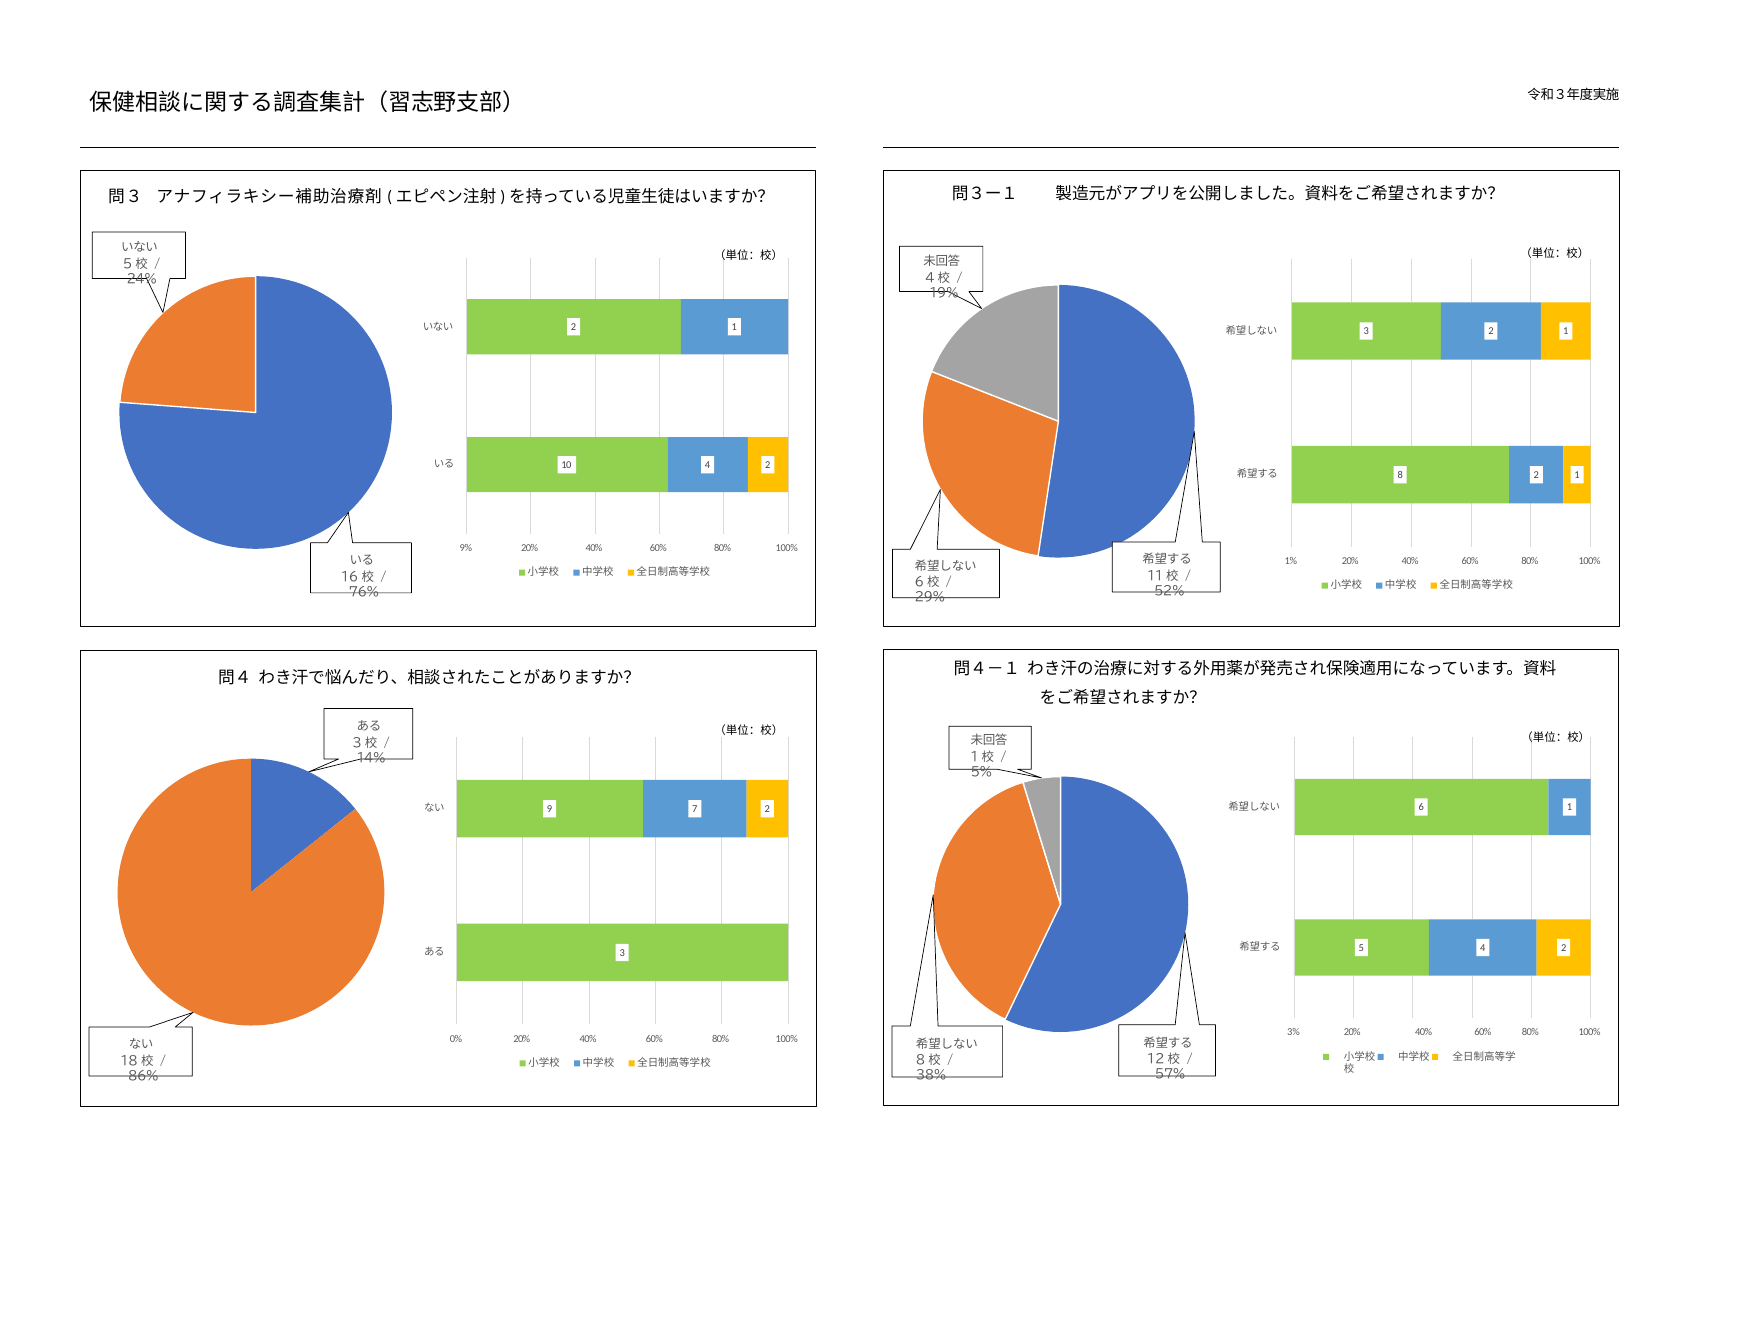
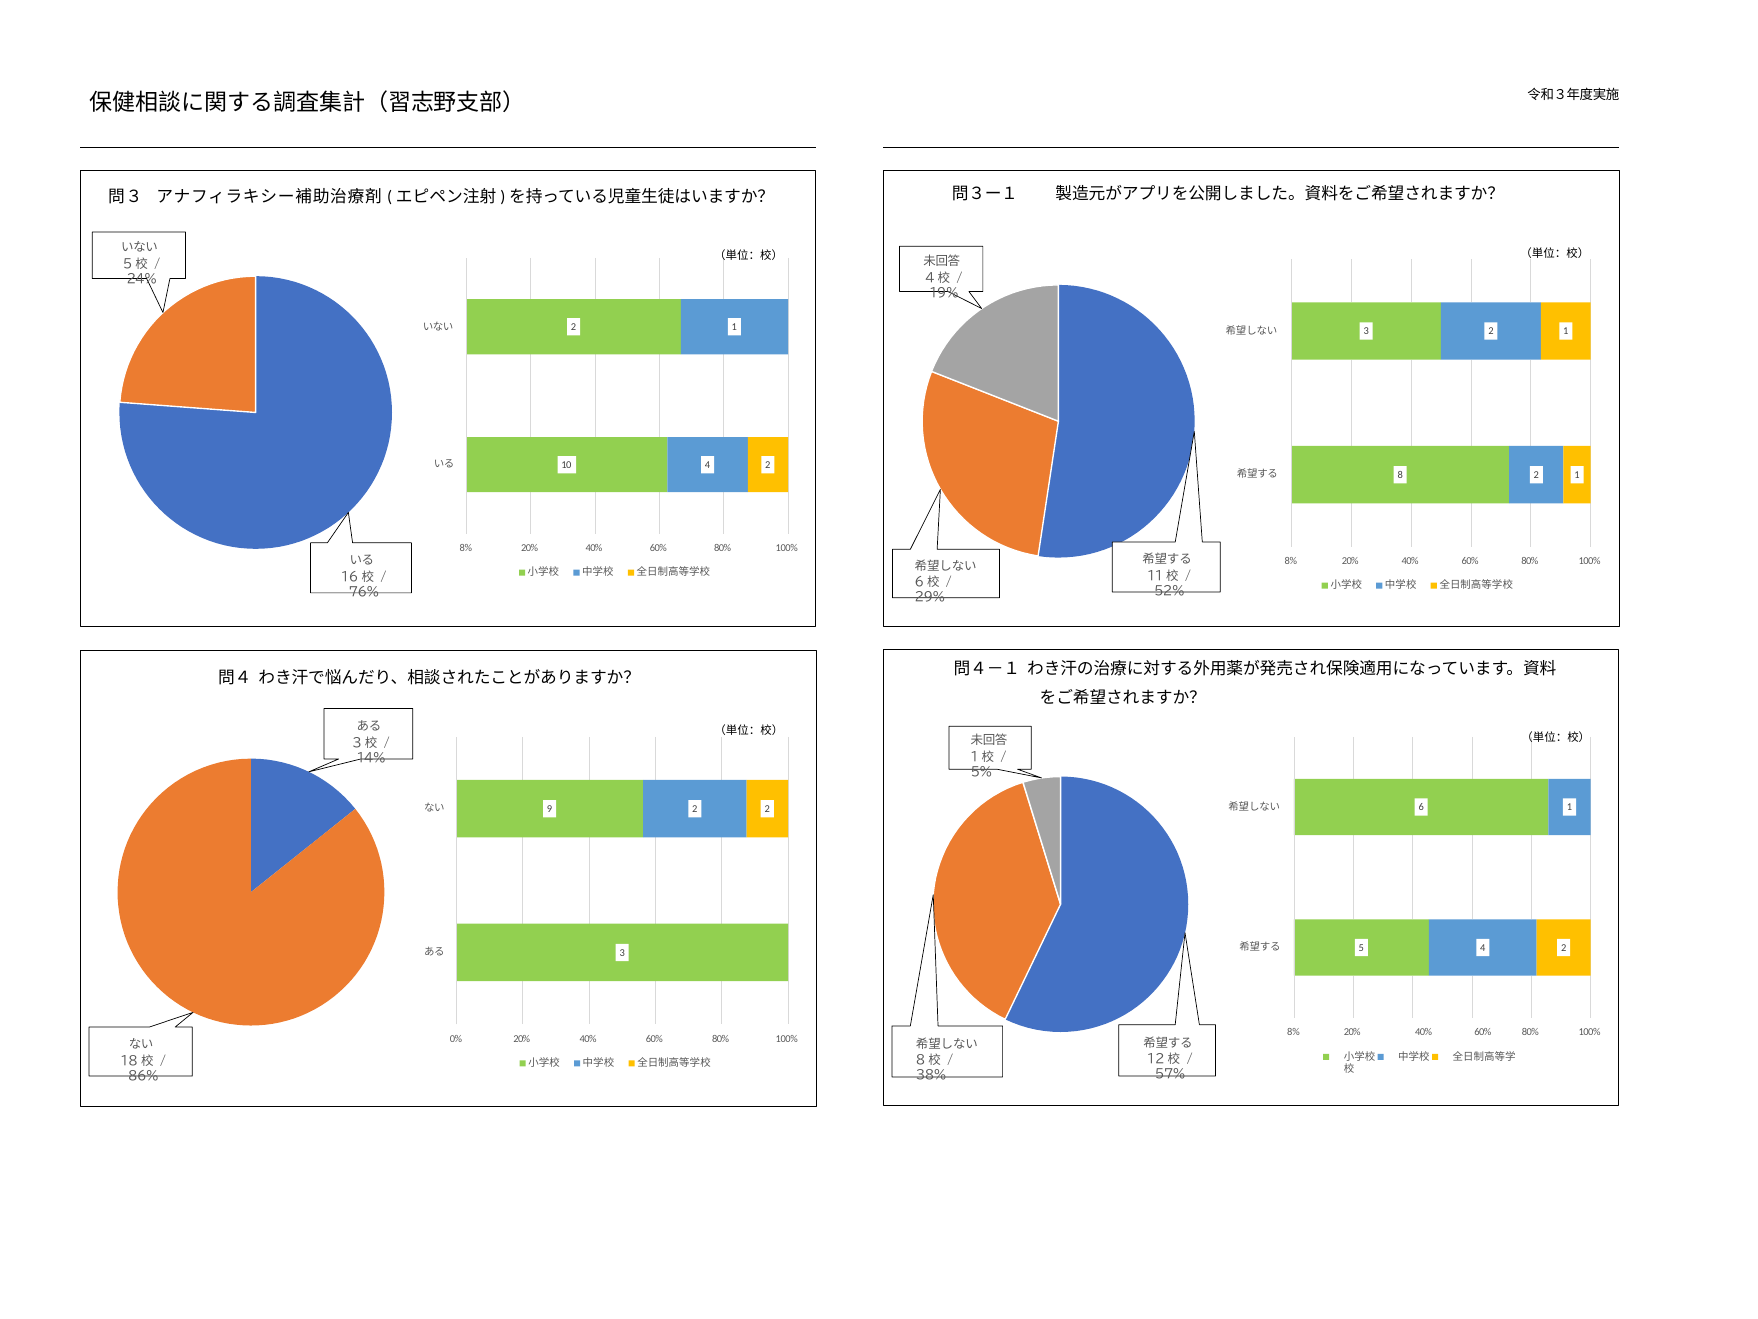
9%: 9% -> 8% (466, 548)
1%: 1% -> 8% (1291, 561)
9 7: 7 -> 2 (695, 809)
3%: 3% -> 8% (1294, 1032)
